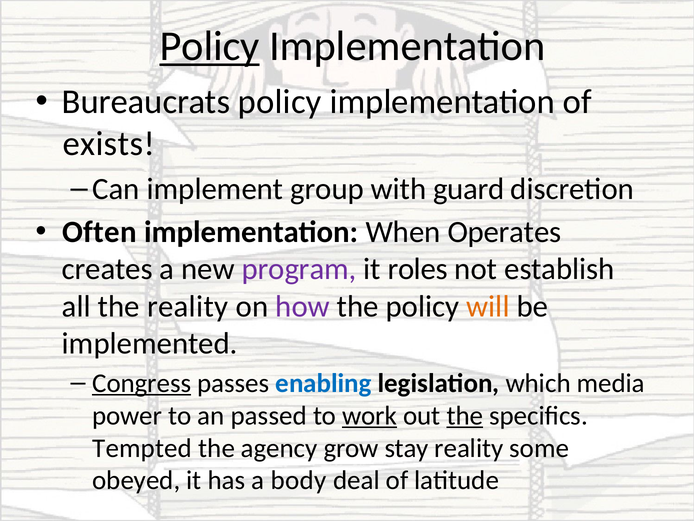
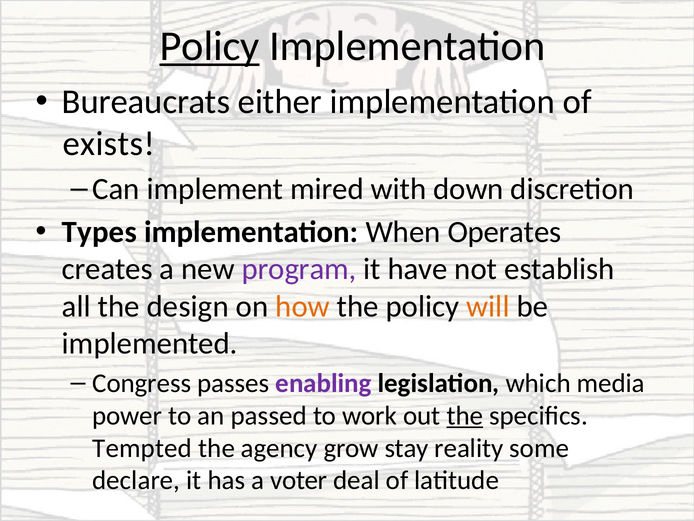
Bureaucrats policy: policy -> either (280, 102)
group: group -> mired (327, 189)
guard: guard -> down (469, 189)
Often: Often -> Types (99, 232)
roles: roles -> have (418, 269)
the reality: reality -> design (188, 306)
how colour: purple -> orange (303, 306)
Congress underline: present -> none (142, 383)
enabling colour: blue -> purple (324, 383)
work underline: present -> none (370, 415)
obeyed: obeyed -> declare (136, 480)
body: body -> voter (299, 480)
